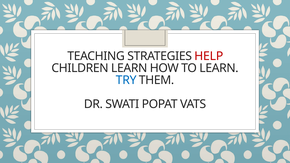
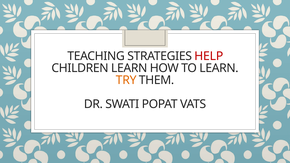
TRY colour: blue -> orange (126, 80)
